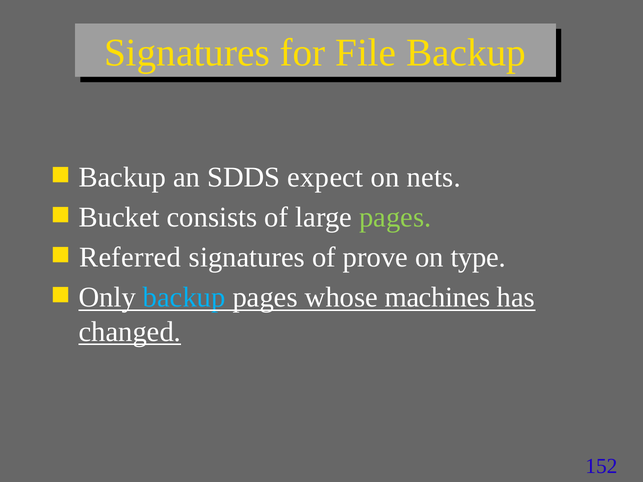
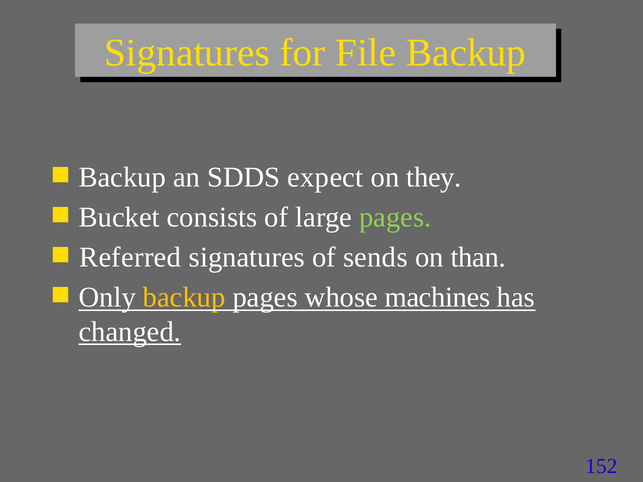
nets: nets -> they (434, 178)
prove: prove -> sends (375, 258)
type: type -> than (478, 258)
backup colour: light blue -> yellow (184, 298)
